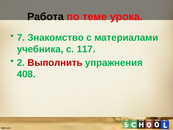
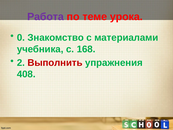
Работа colour: black -> purple (45, 17)
7: 7 -> 0 (21, 38)
117: 117 -> 168 (86, 49)
